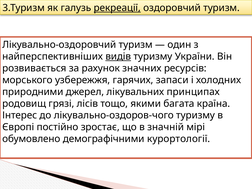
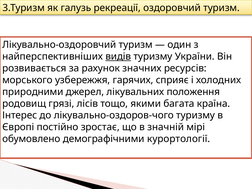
рекреації underline: present -> none (117, 8)
запаси: запаси -> сприяє (172, 80)
принципах: принципах -> положення (193, 92)
